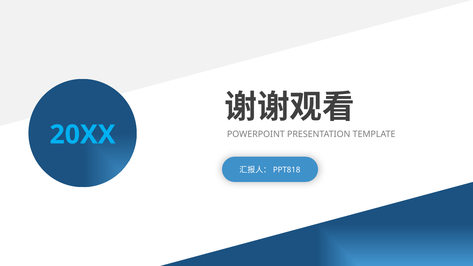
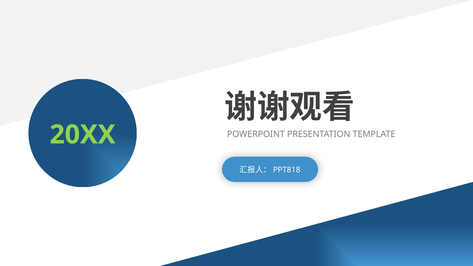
20XX colour: light blue -> light green (83, 135)
